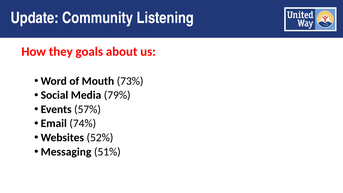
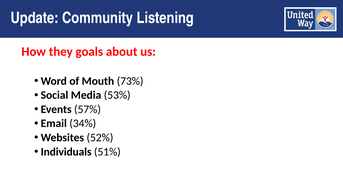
79%: 79% -> 53% (117, 95)
74%: 74% -> 34% (83, 123)
Messaging: Messaging -> Individuals (66, 152)
